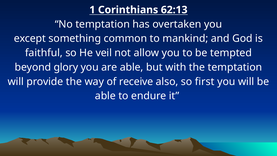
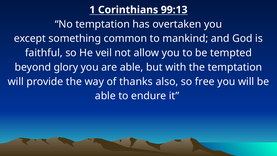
62:13: 62:13 -> 99:13 (174, 10)
receive: receive -> thanks (136, 81)
first: first -> free (205, 81)
